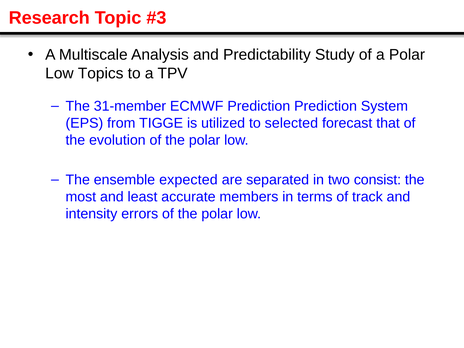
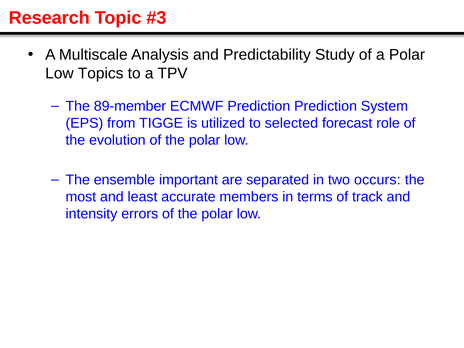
31-member: 31-member -> 89-member (130, 106)
that: that -> role (388, 123)
expected: expected -> important (188, 180)
consist: consist -> occurs (377, 180)
